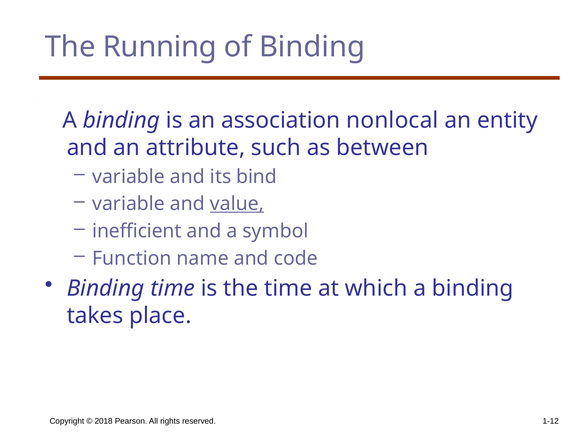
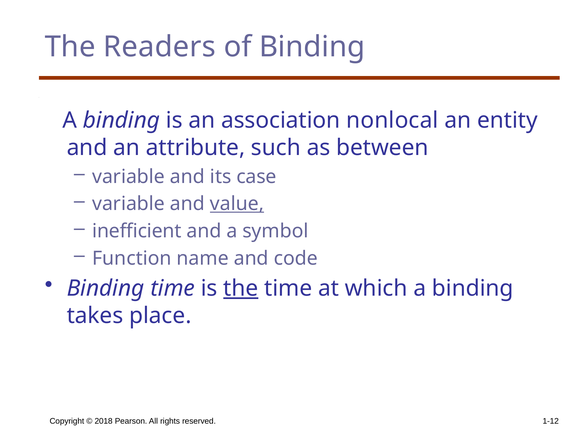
Running: Running -> Readers (159, 47)
bind: bind -> case (256, 177)
the underline: none -> present (241, 288)
